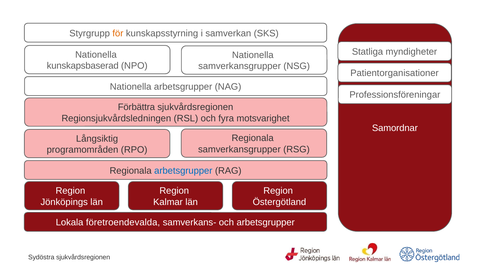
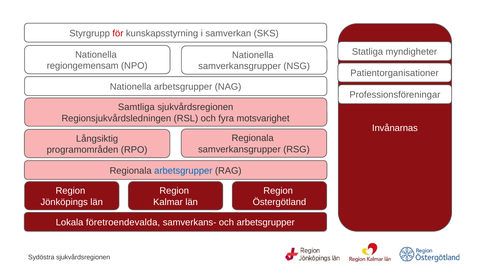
för colour: orange -> red (118, 33)
kunskapsbaserad: kunskapsbaserad -> regiongemensam (83, 66)
Förbättra: Förbättra -> Samtliga (136, 107)
Samordnar: Samordnar -> Invånarnas (395, 128)
